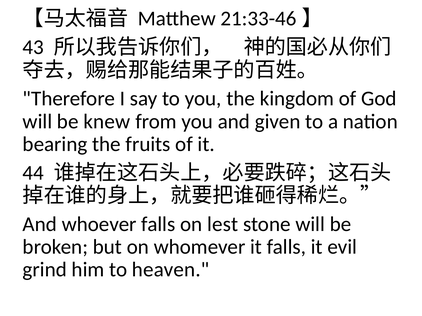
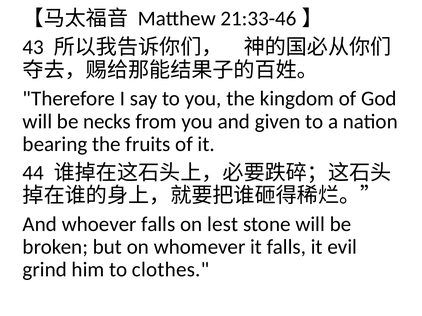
knew: knew -> necks (107, 122)
heaven: heaven -> clothes (171, 270)
